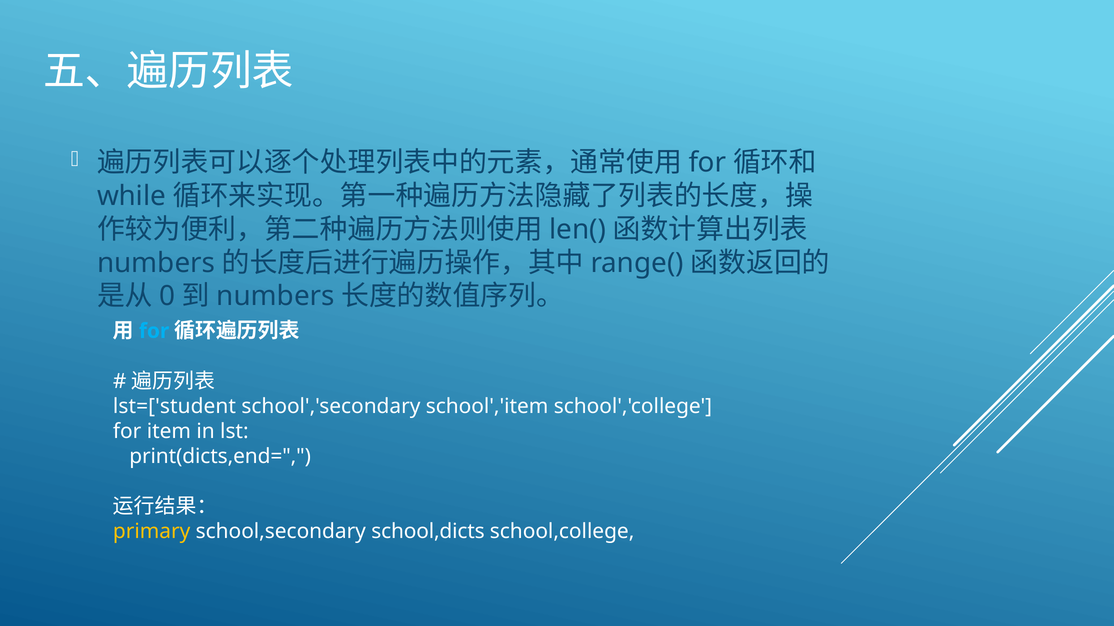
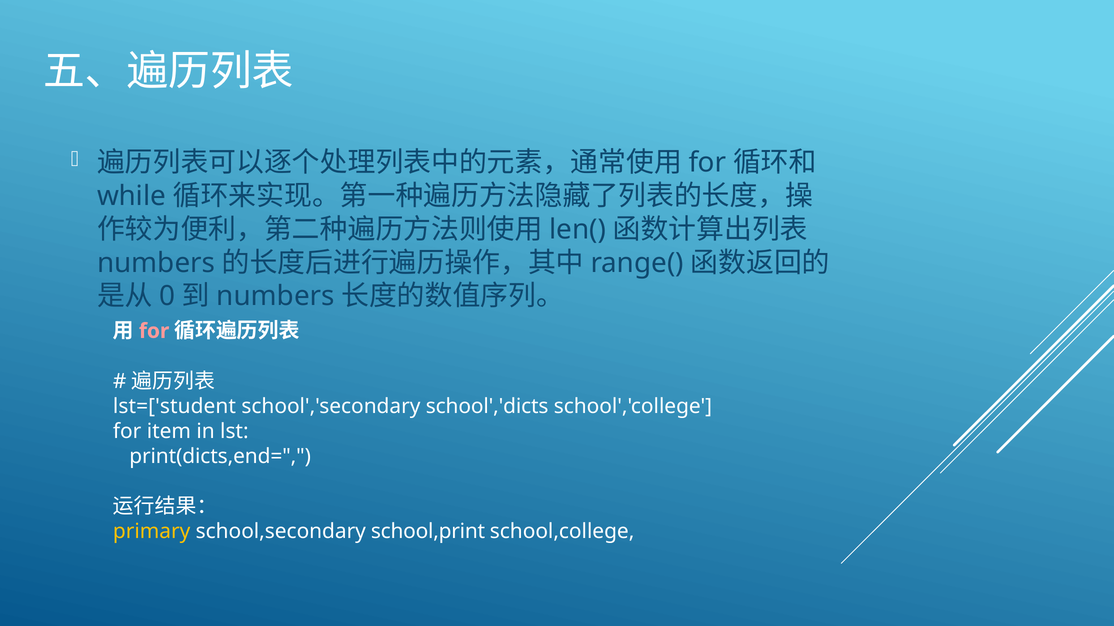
for colour: light blue -> pink (154, 331)
school','item: school','item -> school','dicts (487, 407)
school,dicts: school,dicts -> school,print (428, 532)
